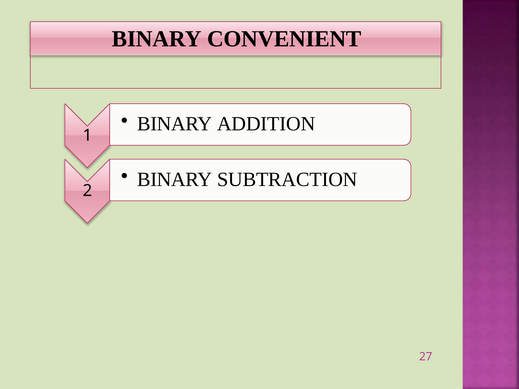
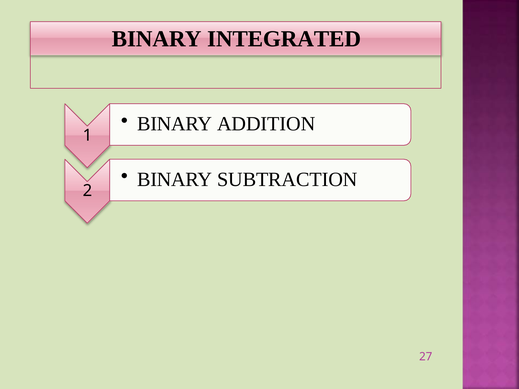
CONVENIENT: CONVENIENT -> INTEGRATED (284, 39)
